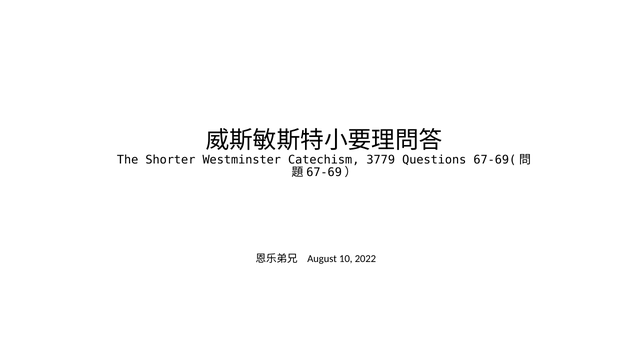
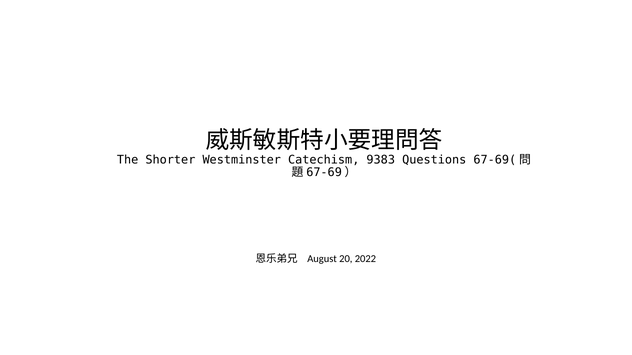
3779: 3779 -> 9383 (381, 160)
10: 10 -> 20 (346, 259)
